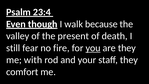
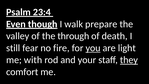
because: because -> prepare (101, 24)
present: present -> through (73, 36)
are they: they -> light (127, 48)
they underline: none -> present (129, 60)
